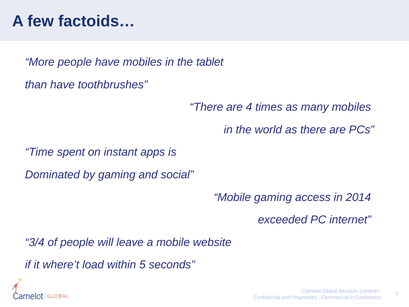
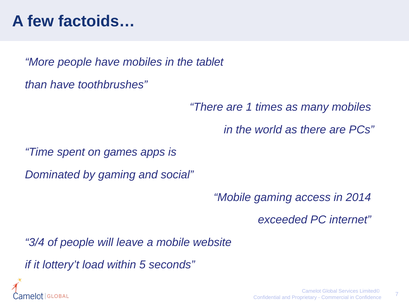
4: 4 -> 1 (249, 107)
instant: instant -> games (121, 152)
where’t: where’t -> lottery’t (61, 265)
